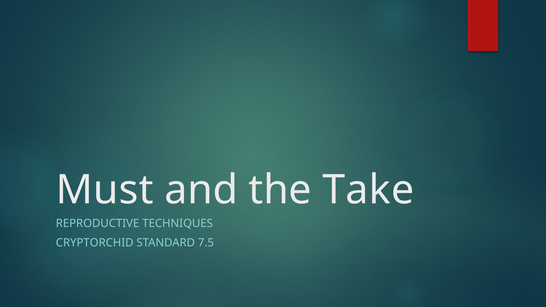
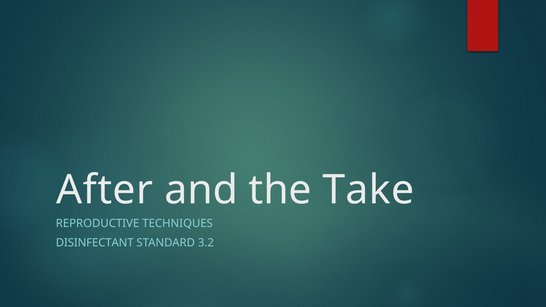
Must: Must -> After (105, 190)
CRYPTORCHID: CRYPTORCHID -> DISINFECTANT (95, 243)
7.5: 7.5 -> 3.2 (206, 243)
